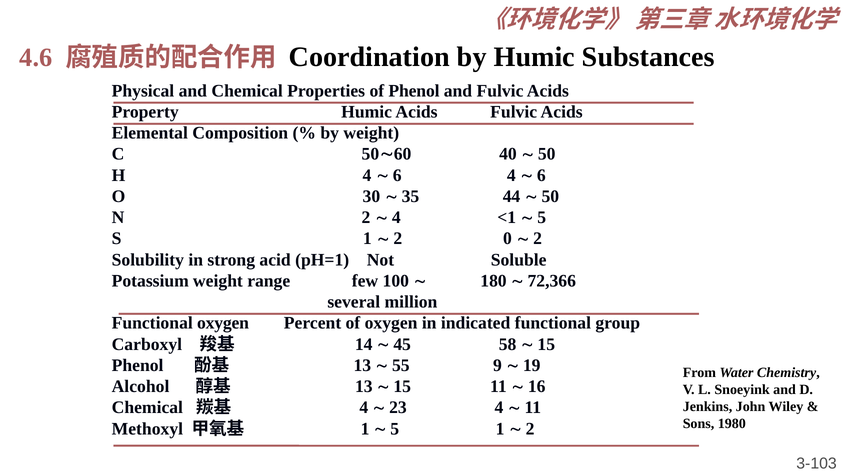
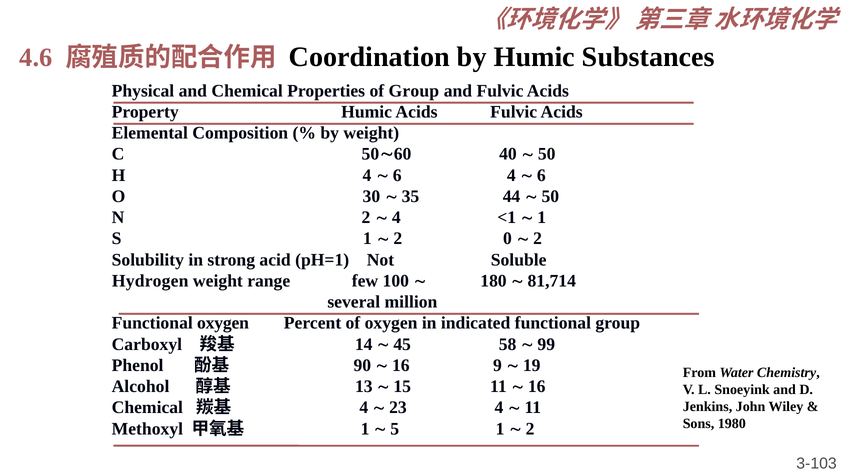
of Phenol: Phenol -> Group (414, 91)
5: 5 -> 1 (542, 217)
Potassium: Potassium -> Hydrogen (150, 281)
72,366: 72,366 -> 81,714 (552, 281)
15: 15 -> 99 (546, 344)
13: 13 -> 90 (362, 365)
55: 55 -> 16 (401, 365)
